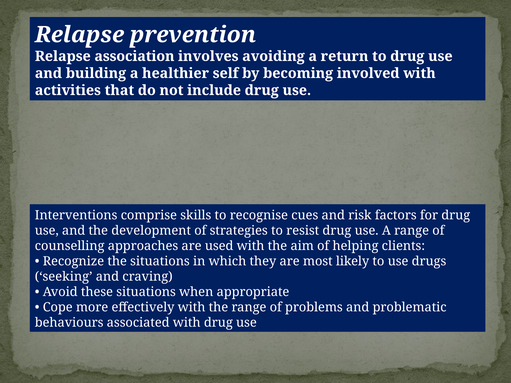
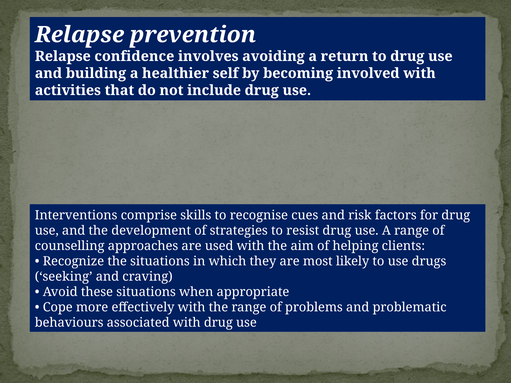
association: association -> confidence (134, 56)
